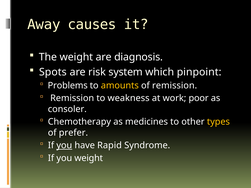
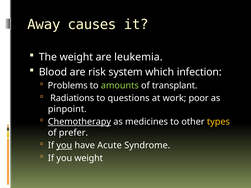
diagnosis: diagnosis -> leukemia (138, 57)
Spots: Spots -> Blood (53, 72)
pinpoint: pinpoint -> infection (199, 72)
amounts colour: yellow -> light green (120, 86)
of remission: remission -> transplant (175, 86)
Remission: Remission -> Radiations (72, 98)
weakness: weakness -> questions (129, 98)
consoler: consoler -> pinpoint (67, 109)
Chemotherapy underline: none -> present (79, 122)
Rapid: Rapid -> Acute (110, 146)
